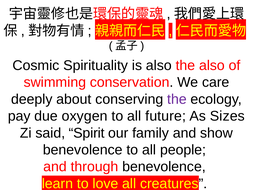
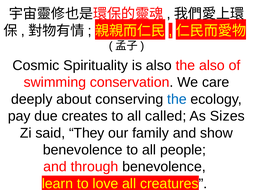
the colour: purple -> blue (177, 99)
oxygen: oxygen -> creates (85, 116)
future: future -> called (166, 116)
Spirit: Spirit -> They (87, 133)
